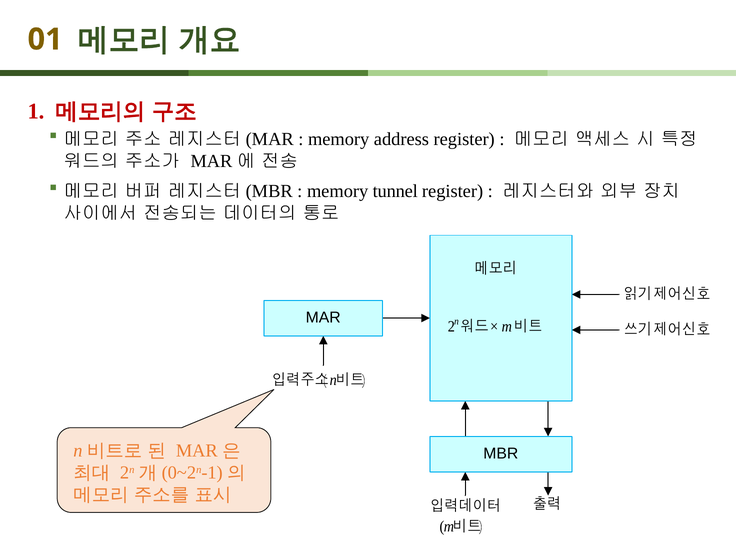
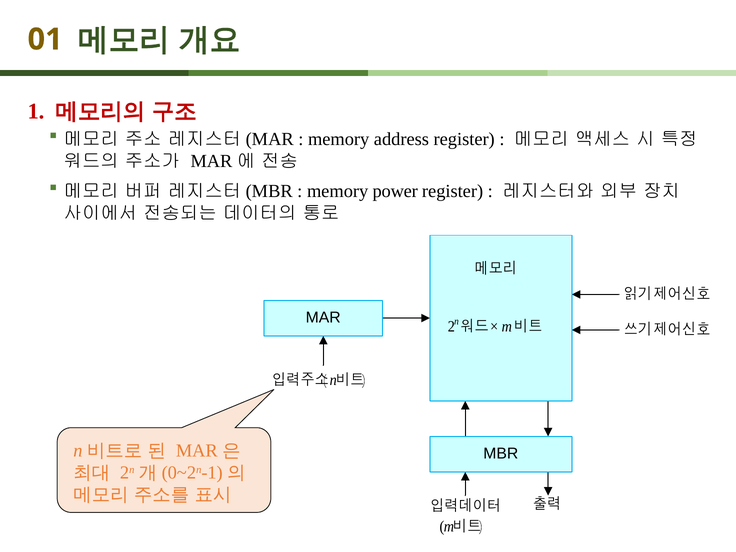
tunnel: tunnel -> power (395, 191)
